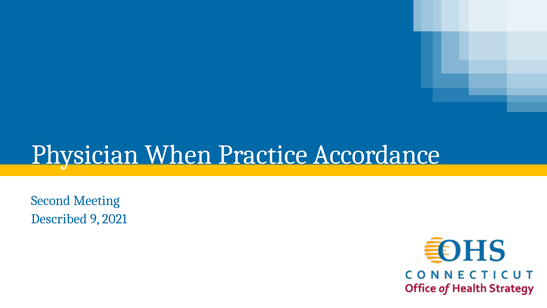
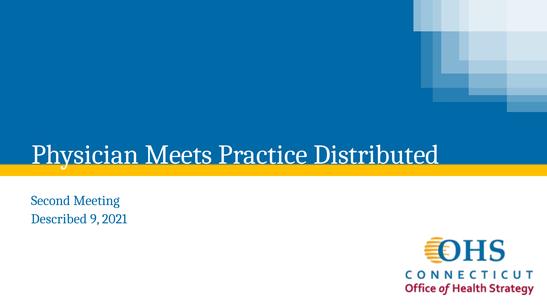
When: When -> Meets (179, 155)
Accordance: Accordance -> Distributed (377, 155)
